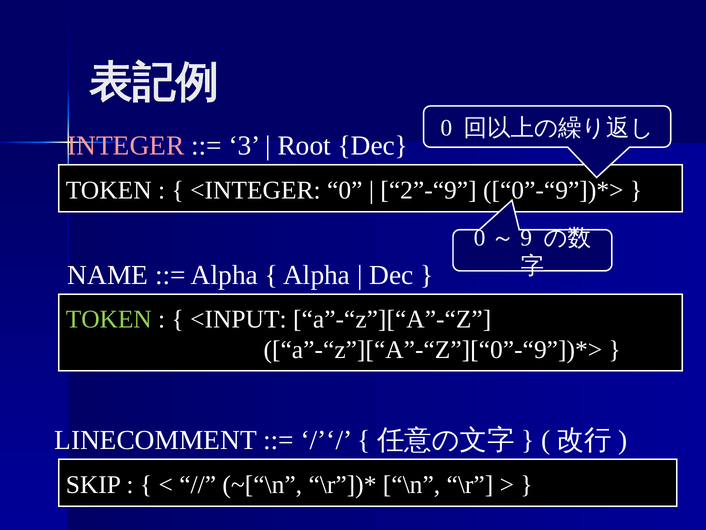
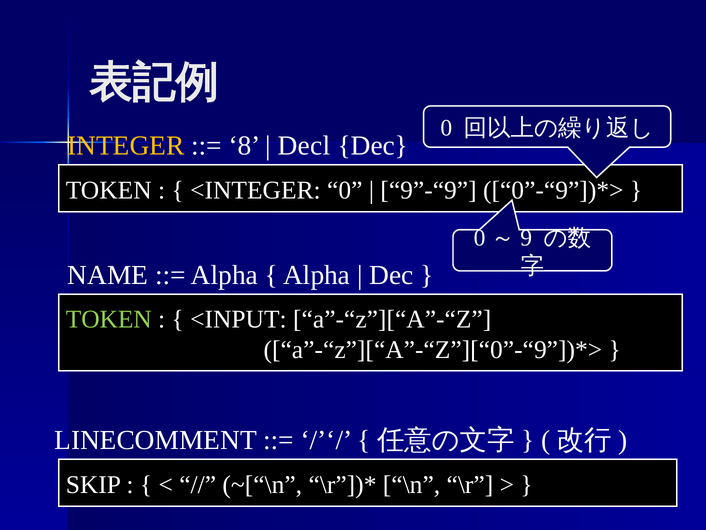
INTEGER colour: pink -> yellow (126, 146)
3: 3 -> 8 (245, 146)
Root: Root -> Decl (304, 146)
2”-“9: 2”-“9 -> 9”-“9 (429, 190)
